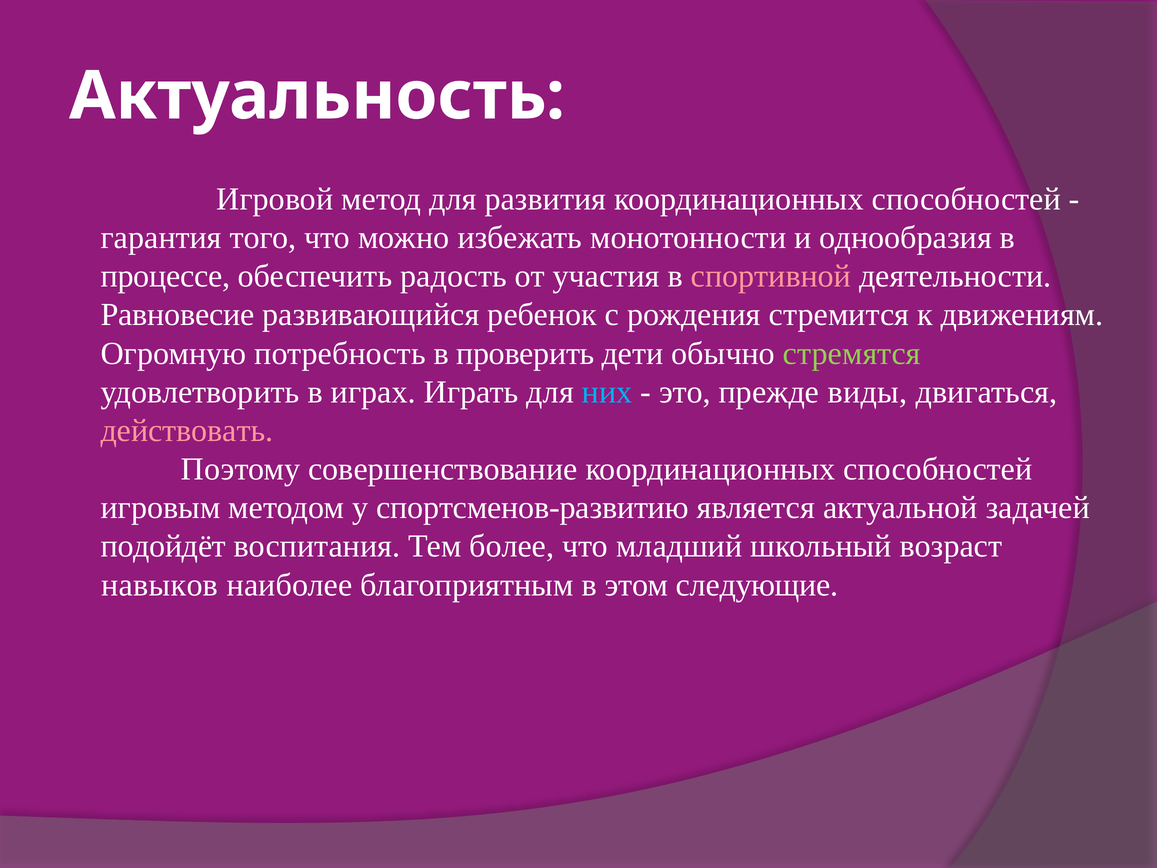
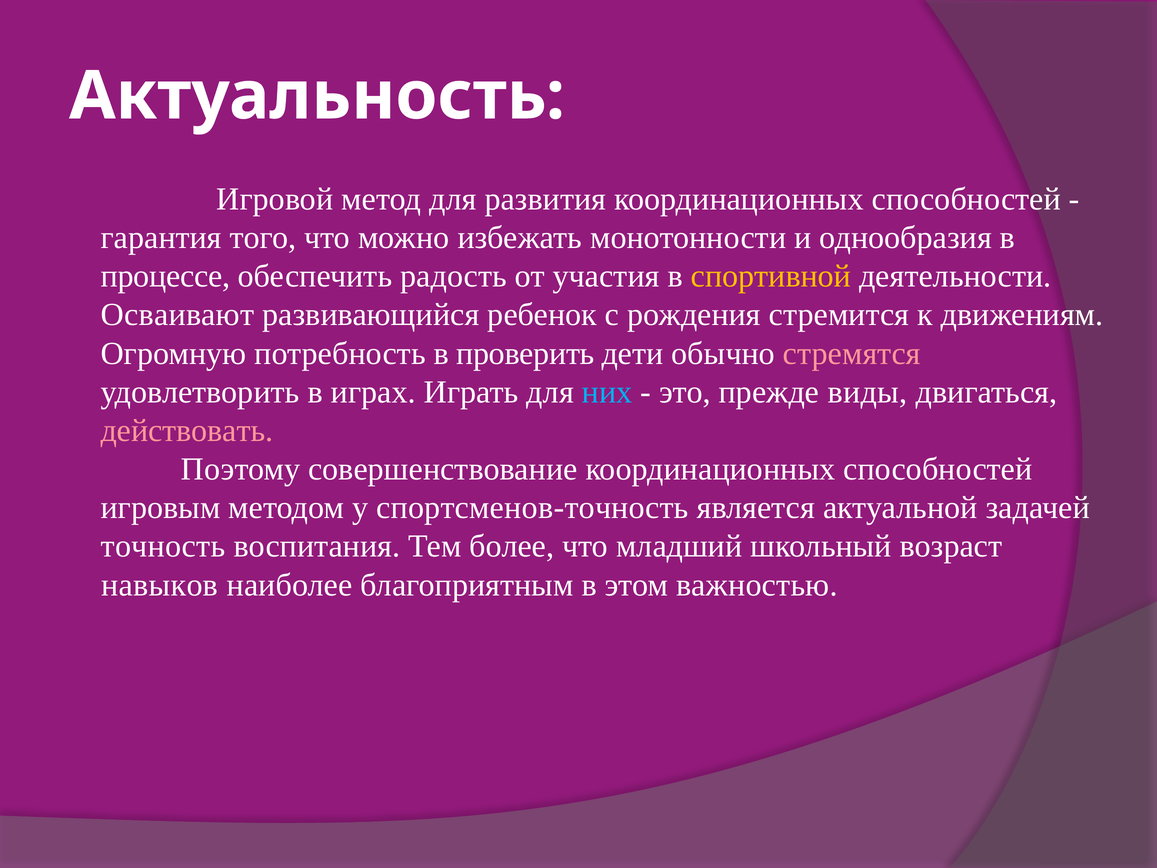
спортивной colour: pink -> yellow (771, 276)
Равновесие: Равновесие -> Осваивают (178, 315)
стремятся colour: light green -> pink (852, 353)
спортсменов-развитию: спортсменов-развитию -> спортсменов-точность (532, 508)
подойдёт: подойдёт -> точность (163, 546)
следующие: следующие -> важностью (757, 585)
